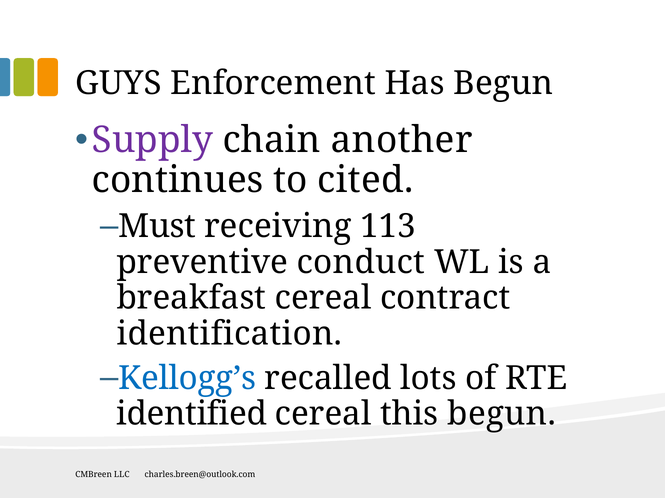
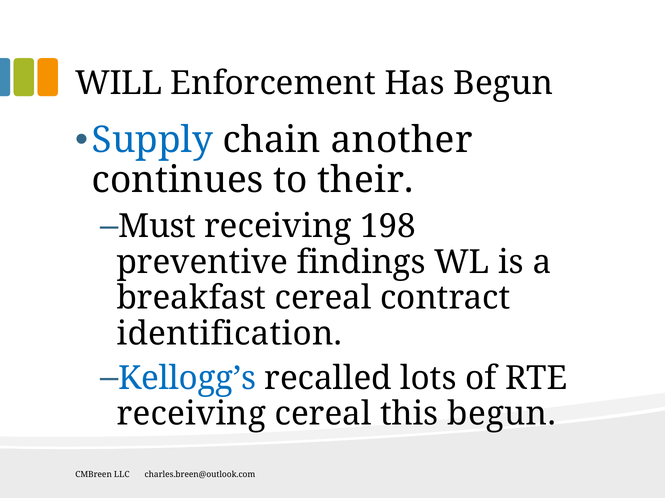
GUYS: GUYS -> WILL (119, 83)
Supply colour: purple -> blue (153, 140)
cited: cited -> their (365, 180)
113: 113 -> 198 (388, 227)
conduct: conduct -> findings (361, 263)
identified: identified -> receiving (191, 415)
